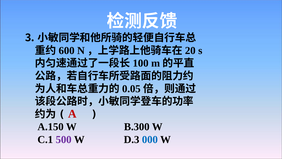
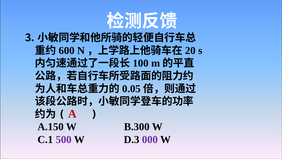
000 colour: blue -> purple (150, 139)
